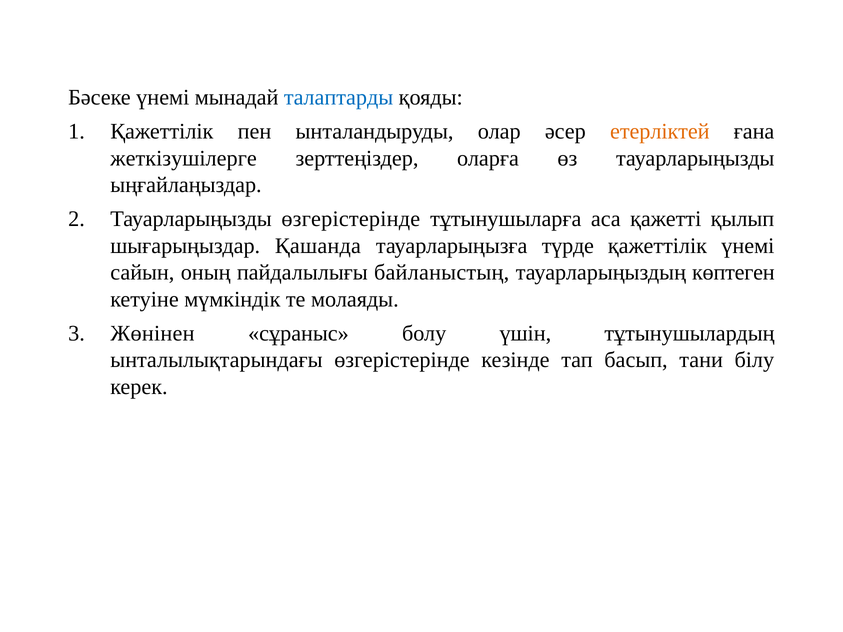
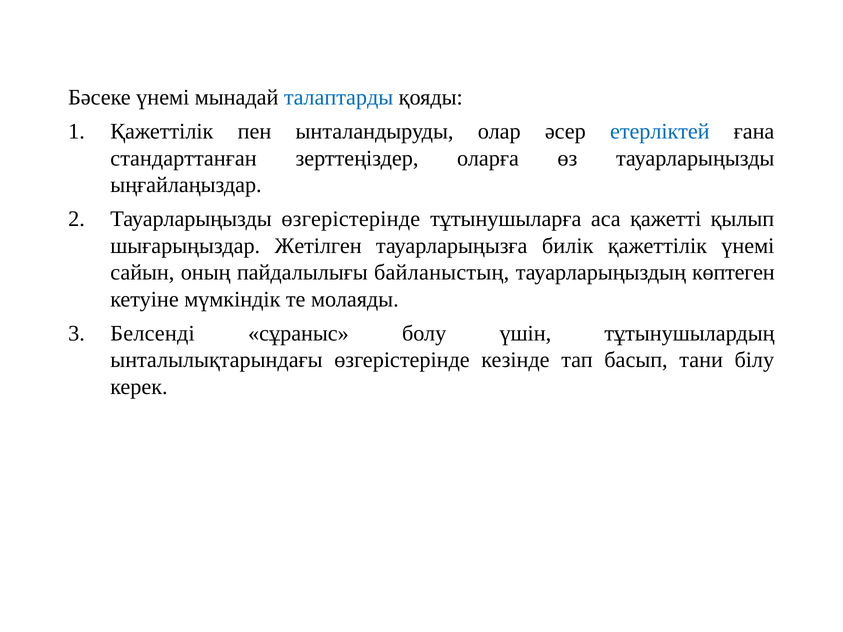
етерліктей colour: orange -> blue (660, 132)
жеткізушілерге: жеткізушілерге -> стандарттанған (184, 158)
Қашанда: Қашанда -> Жетілген (318, 246)
түрде: түрде -> билік (568, 246)
Жөнінен: Жөнінен -> Белсенді (153, 333)
